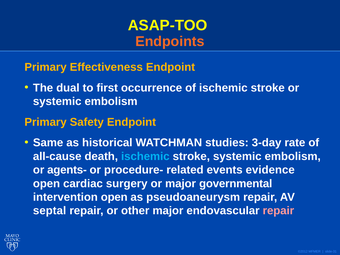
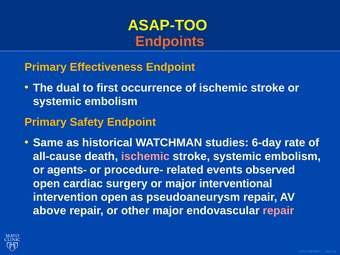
3-day: 3-day -> 6-day (267, 143)
ischemic colour: light blue -> pink (145, 156)
evidence: evidence -> observed (270, 170)
governmental: governmental -> interventional (236, 184)
septal: septal -> above (50, 211)
